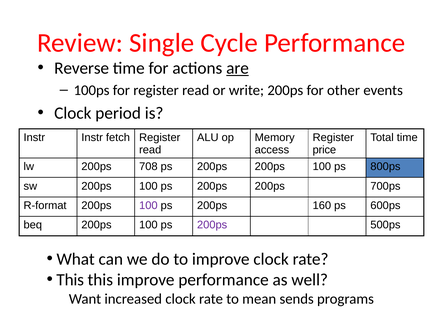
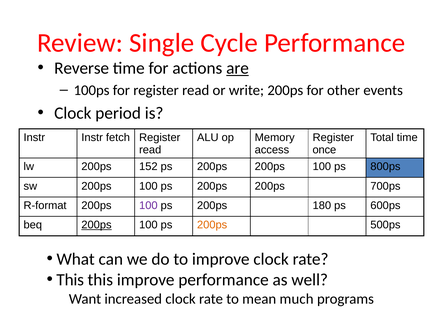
price: price -> once (324, 150)
708: 708 -> 152 (148, 167)
160: 160 -> 180 (322, 206)
200ps underline: none -> present (96, 225)
200ps colour: purple -> orange (212, 225)
sends: sends -> much (297, 299)
